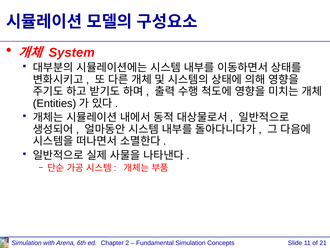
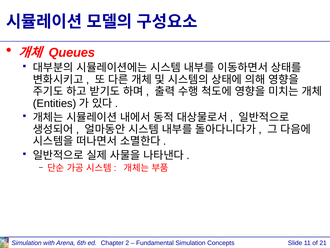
System: System -> Queues (72, 53)
